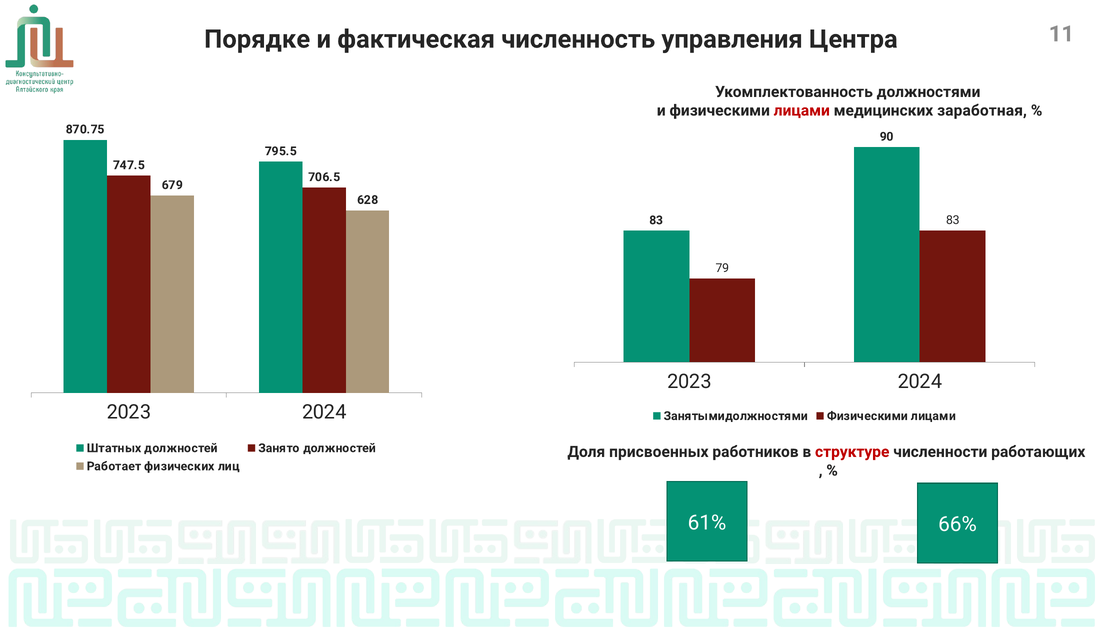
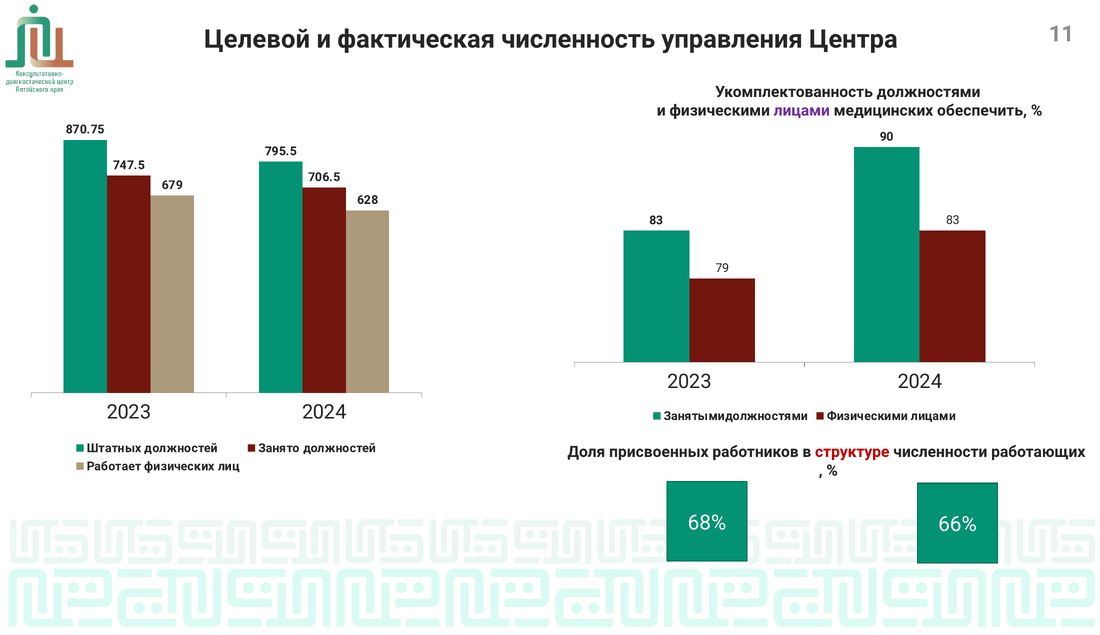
Порядке: Порядке -> Целевой (257, 39)
лицами colour: red -> purple (802, 110)
заработная: заработная -> обеспечить (982, 110)
61%: 61% -> 68% (707, 523)
